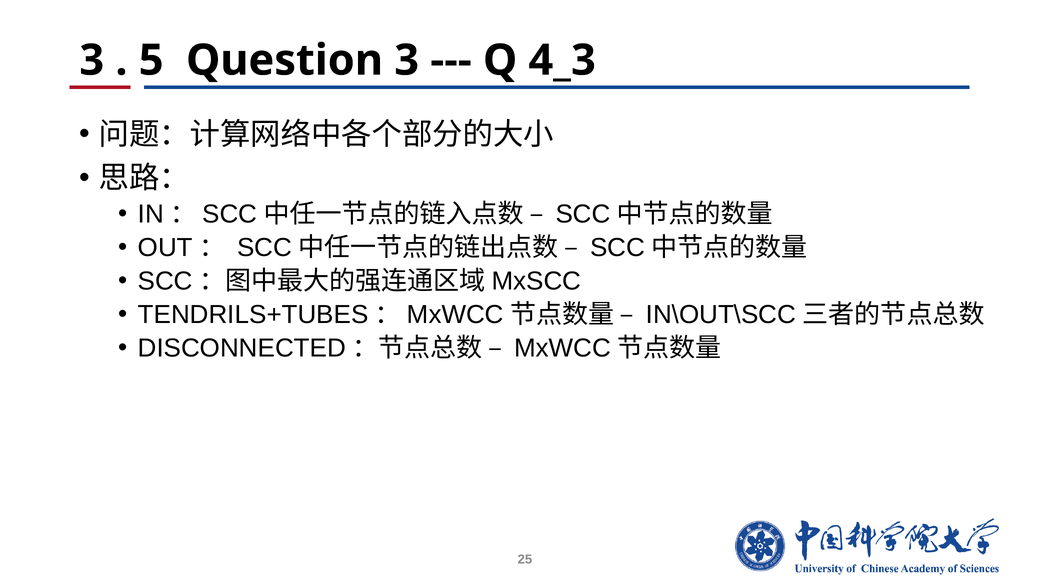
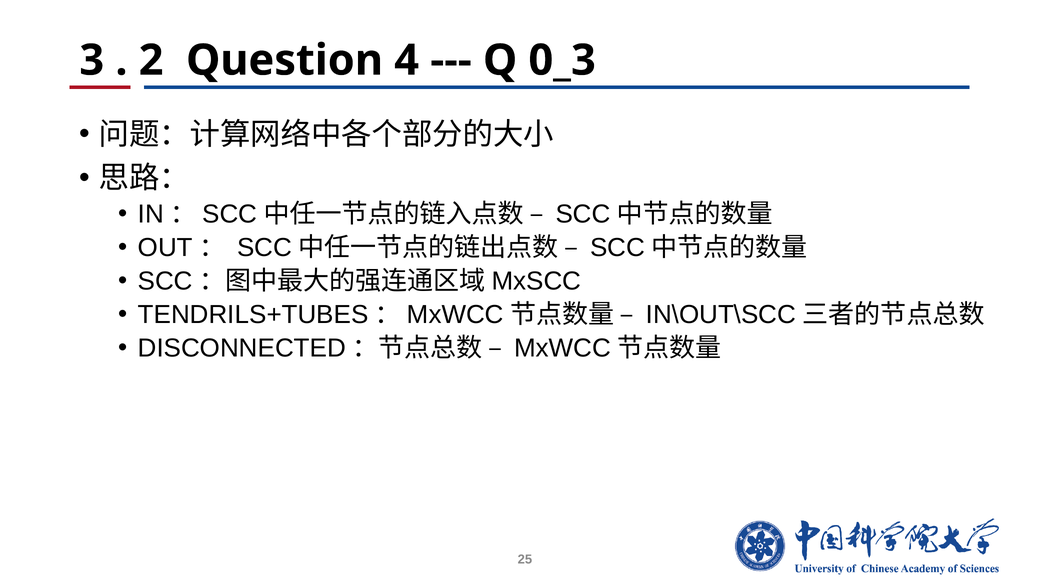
5: 5 -> 2 (151, 60)
Question 3: 3 -> 4 (407, 60)
4_3: 4_3 -> 0_3 (562, 60)
